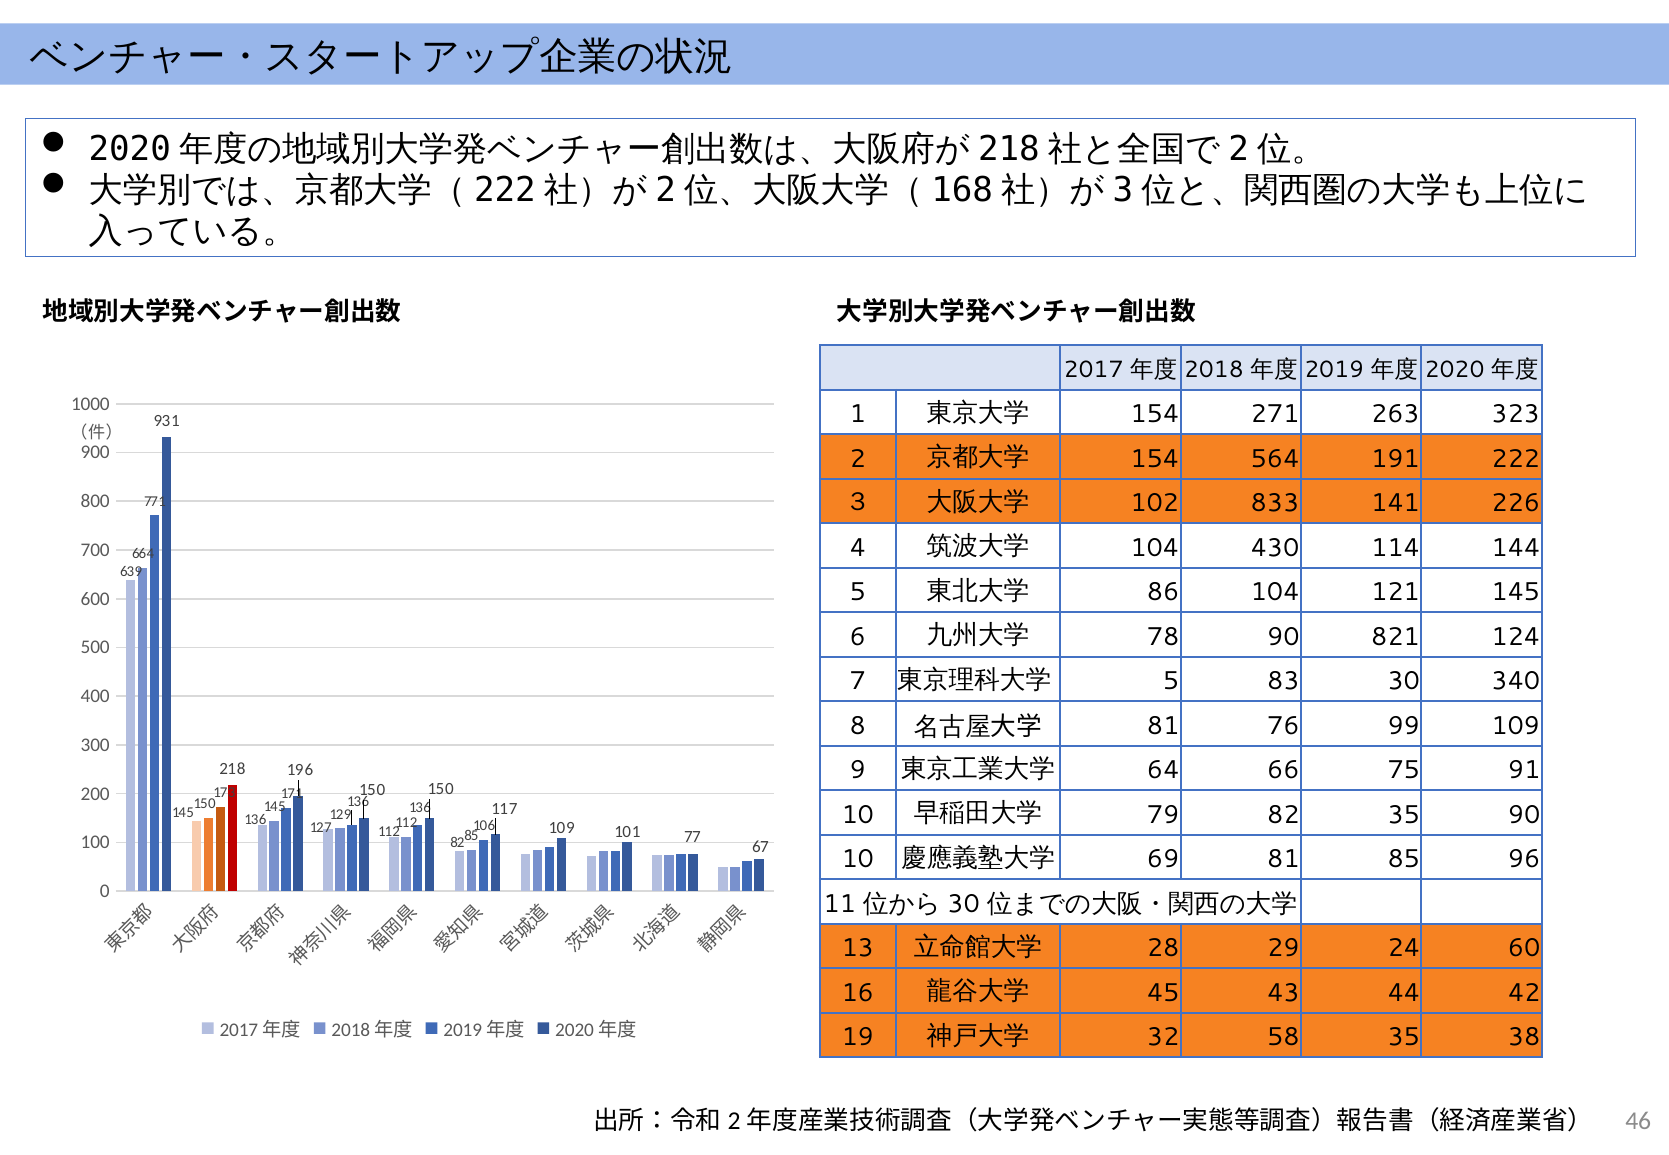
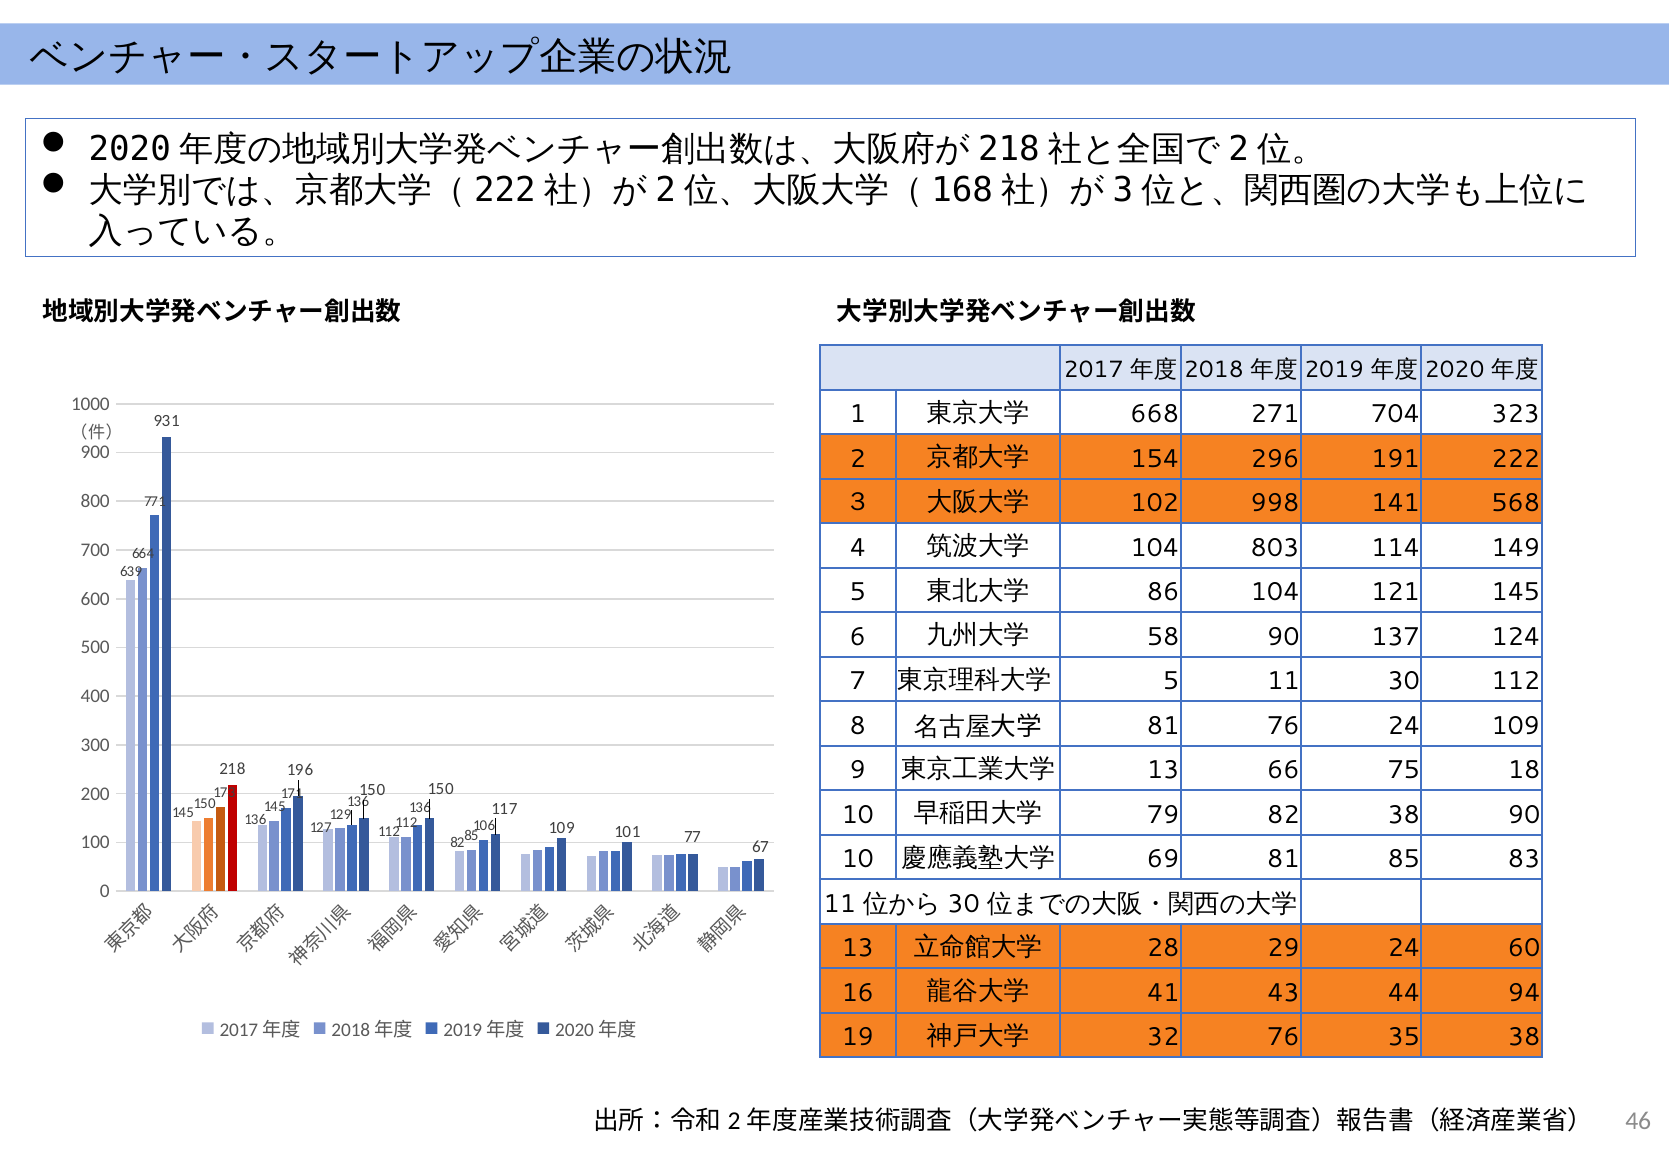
154: 154 -> 668 (1155, 414)
263: 263 -> 704 (1395, 414)
564: 564 -> 296 (1275, 459)
833: 833 -> 998 (1275, 503)
226: 226 -> 568 (1516, 503)
430: 430 -> 803 (1275, 548)
144: 144 -> 149 (1516, 548)
78: 78 -> 58 (1163, 637)
821: 821 -> 137 (1395, 637)
5 83: 83 -> 11 (1283, 681)
30 340: 340 -> 112 (1516, 681)
76 99: 99 -> 24 (1404, 726)
64: 64 -> 13 (1163, 770)
91: 91 -> 18 (1524, 770)
82 35: 35 -> 38 (1404, 815)
96: 96 -> 83 (1524, 859)
45: 45 -> 41 (1163, 993)
42: 42 -> 94 (1524, 993)
32 58: 58 -> 76 (1283, 1038)
